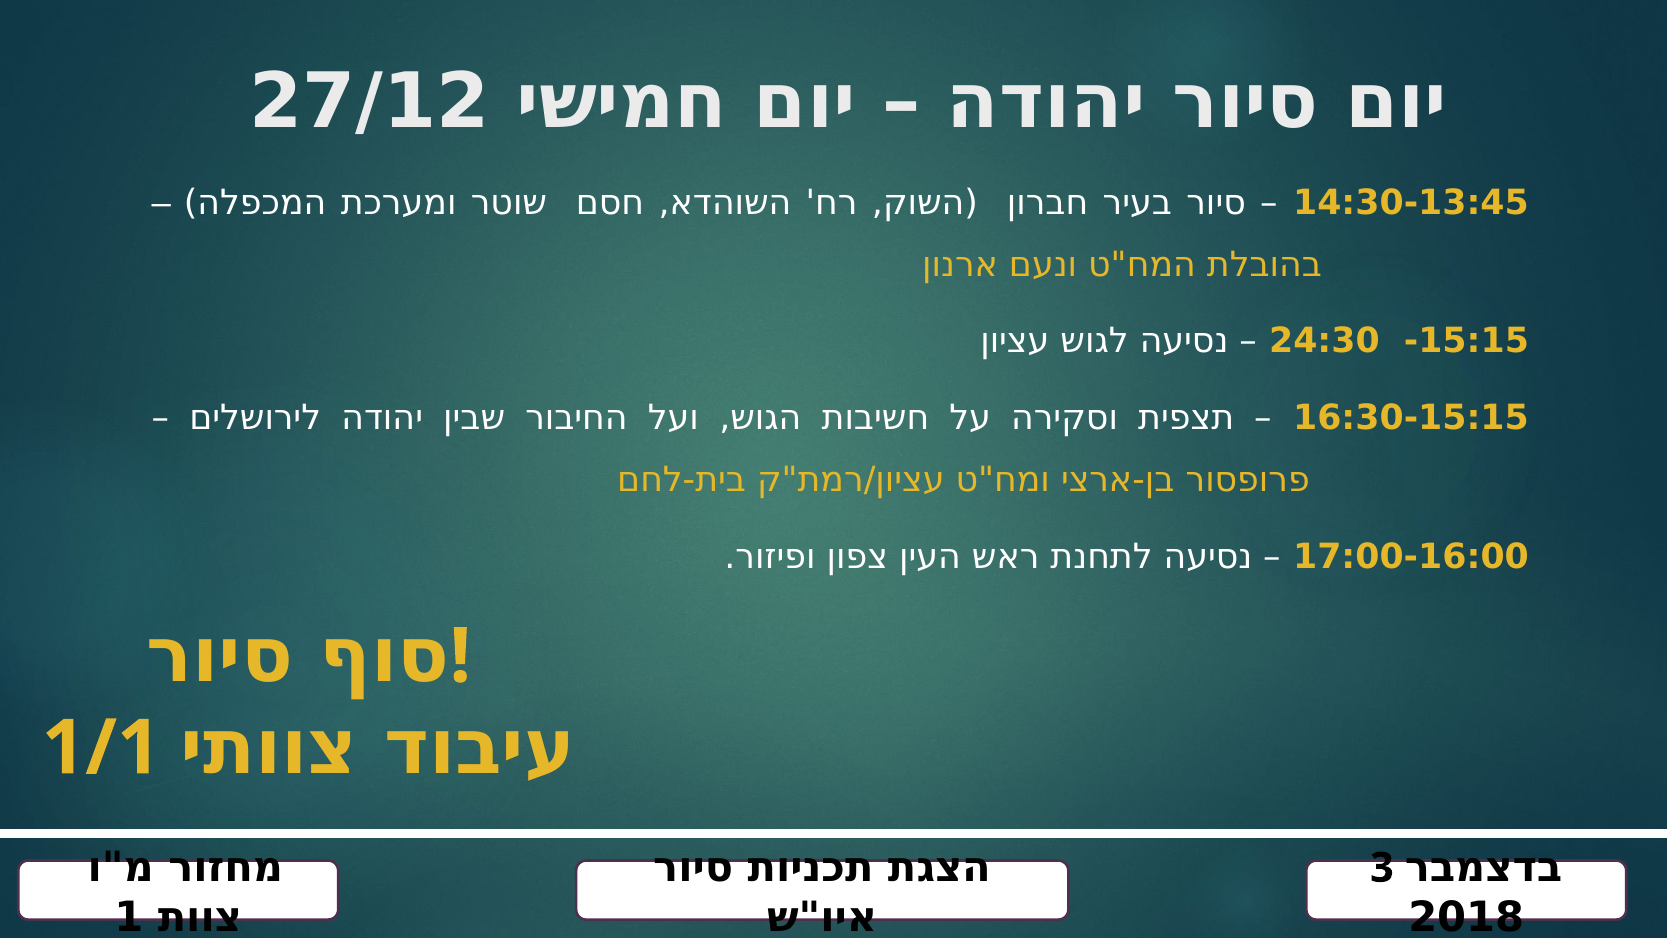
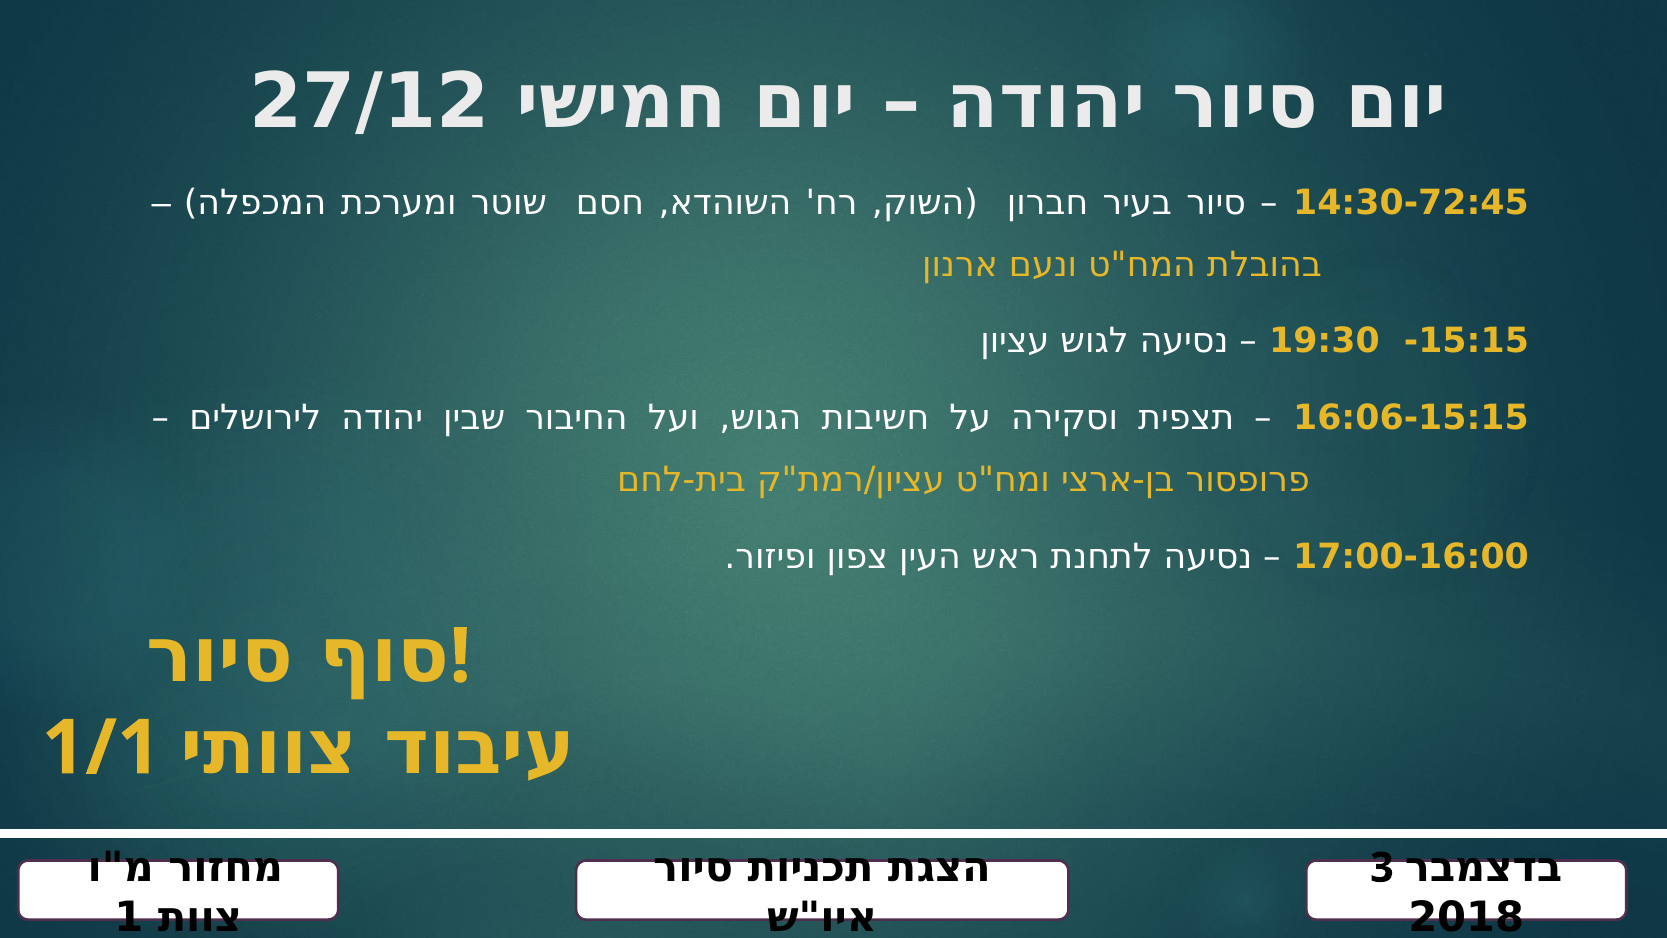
14:30-13:45: 14:30-13:45 -> 14:30-72:45 (1411, 202)
24:30: 24:30 -> 19:30 (1324, 341)
16:30-15:15: 16:30-15:15 -> 16:06-15:15 (1411, 418)
